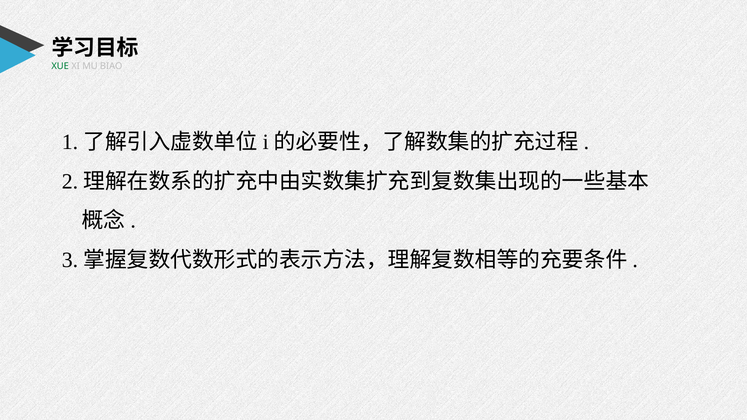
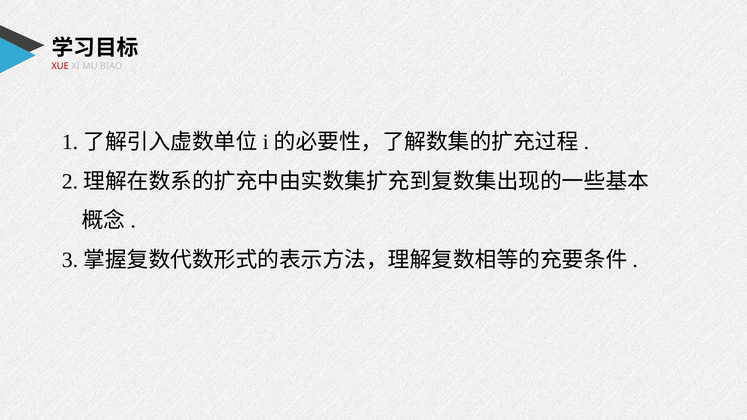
XUE colour: green -> red (60, 66)
